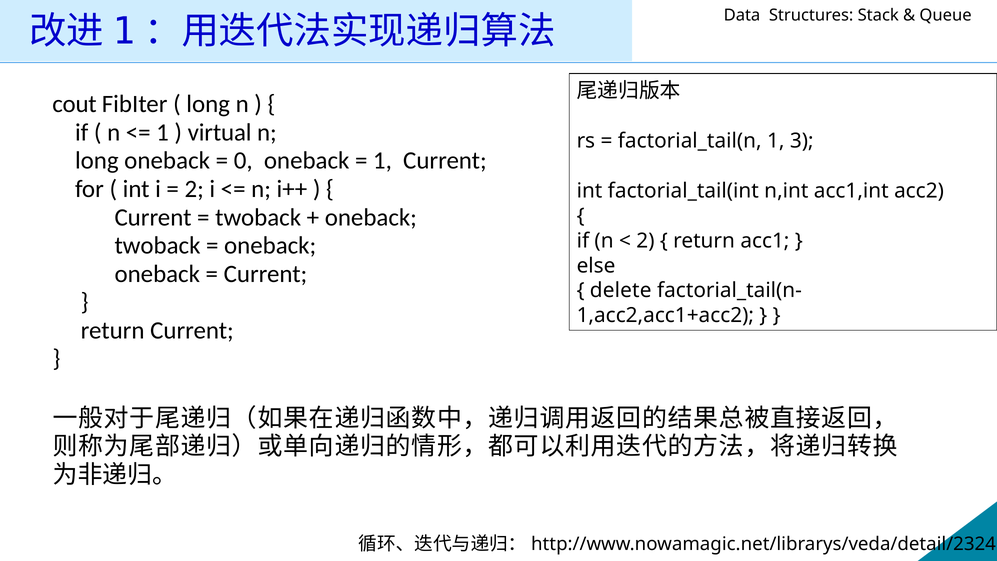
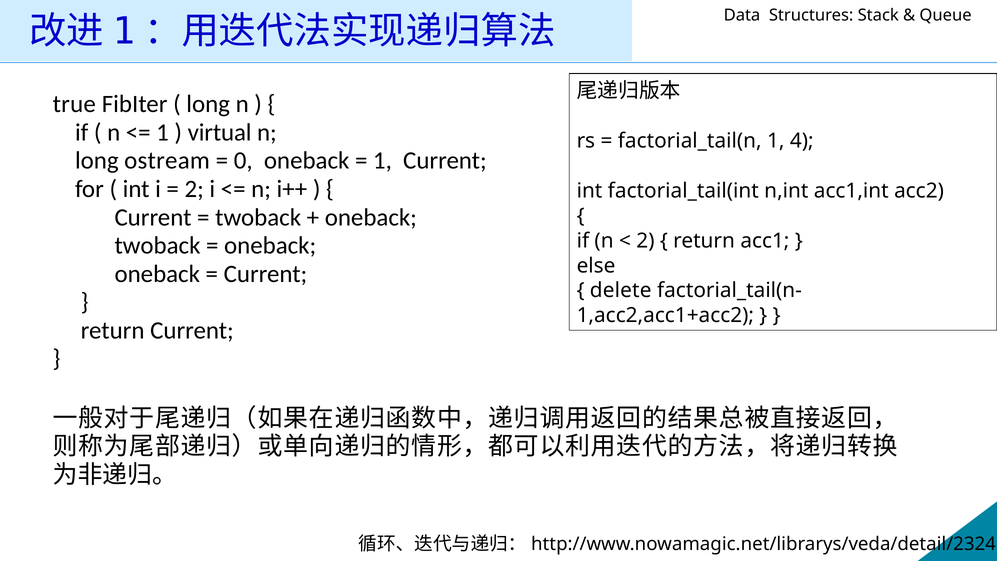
cout: cout -> true (74, 104)
3: 3 -> 4 (802, 141)
long oneback: oneback -> ostream (167, 161)
